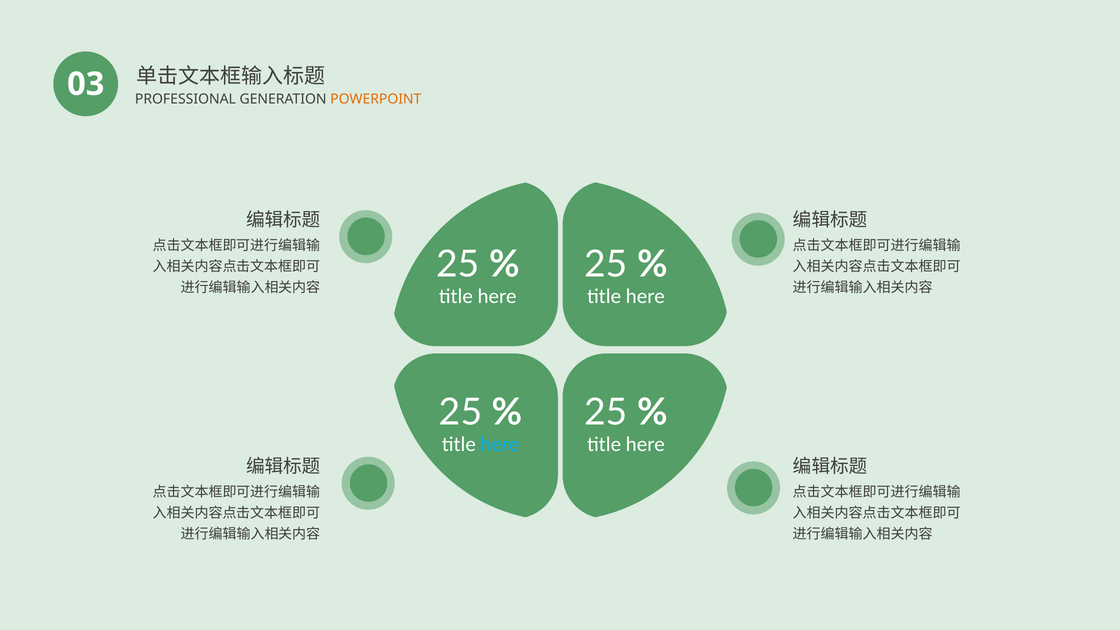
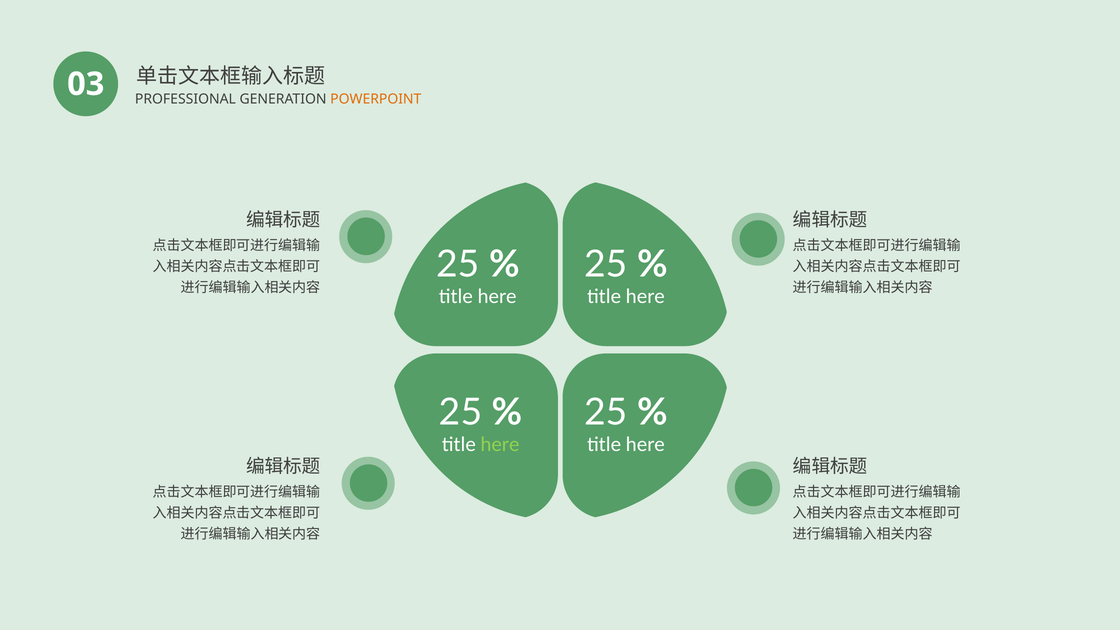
here colour: light blue -> light green (500, 444)
